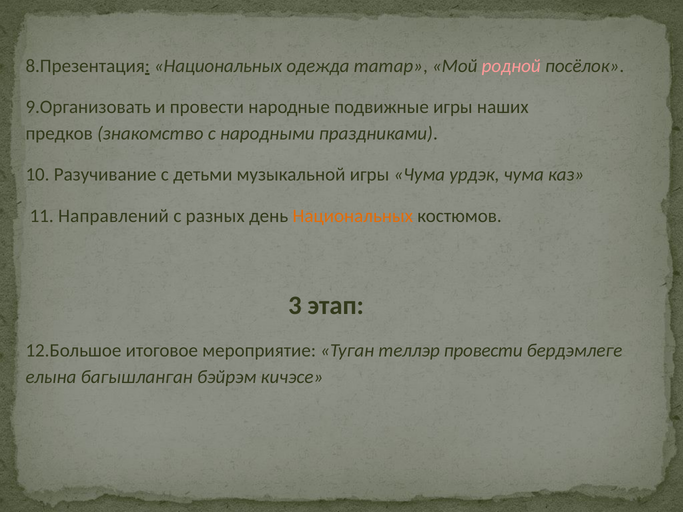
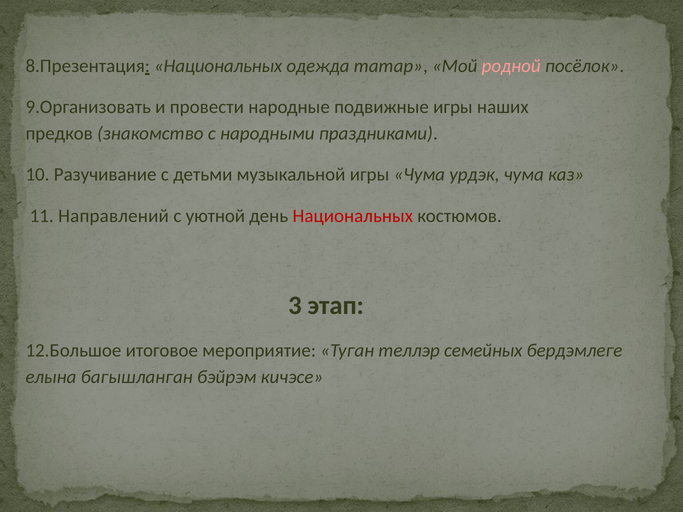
разных: разных -> уютной (215, 216)
Национальных colour: orange -> red (353, 216)
теллэр провести: провести -> семейных (483, 351)
